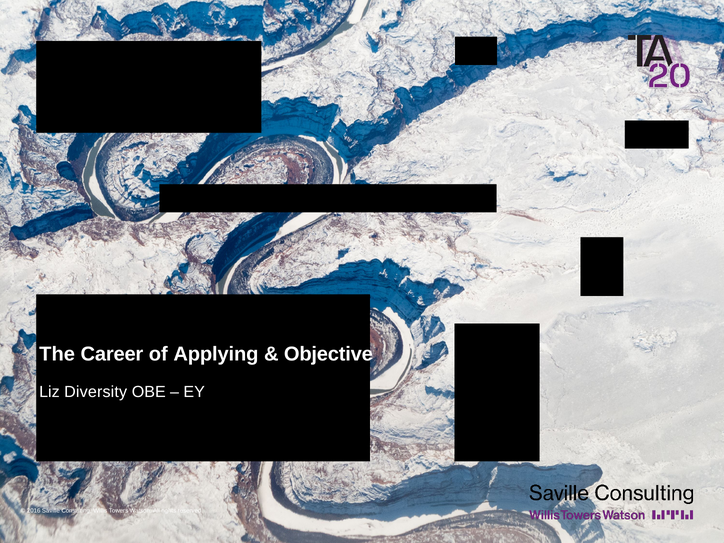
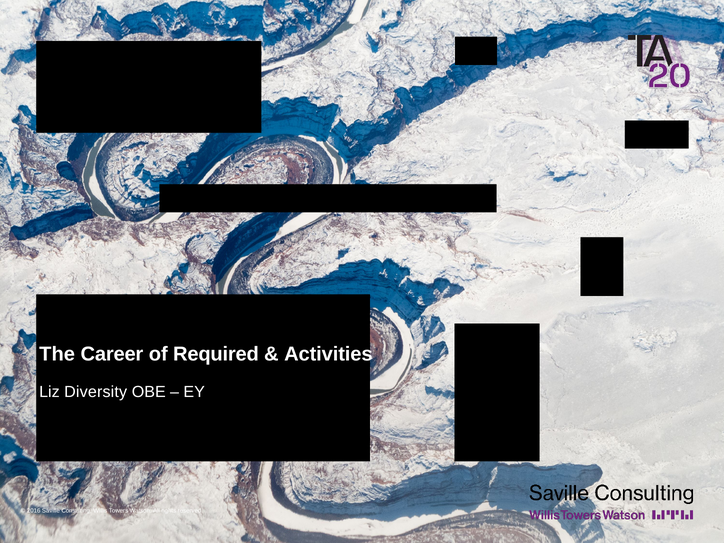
Applying: Applying -> Required (216, 354)
Objective: Objective -> Activities (328, 354)
